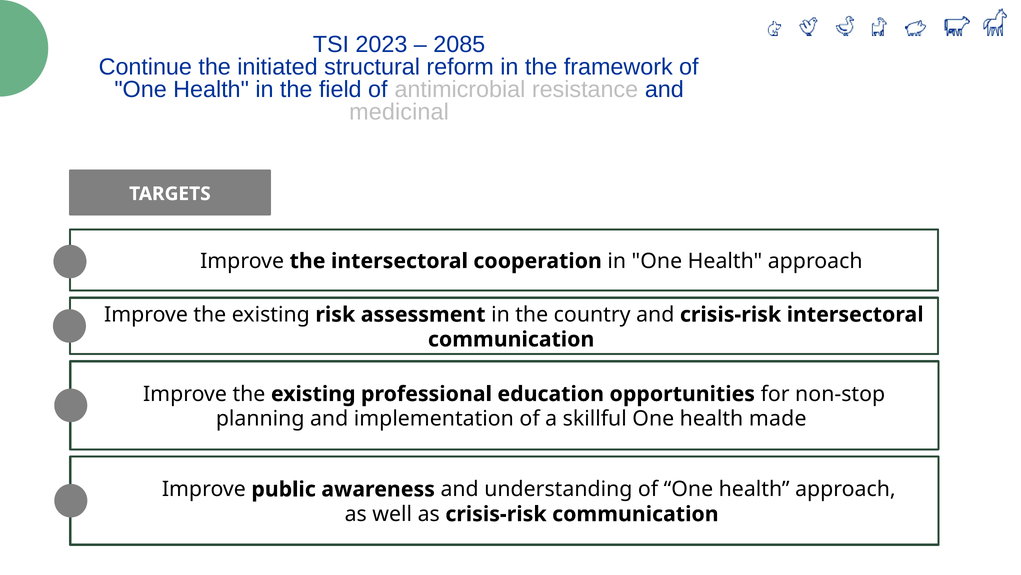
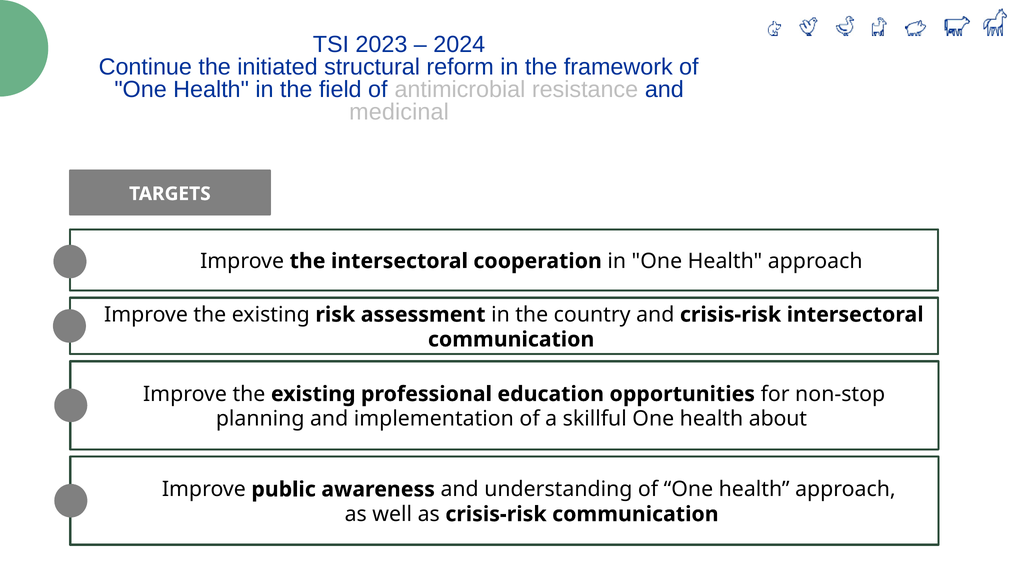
2085: 2085 -> 2024 (459, 45)
made: made -> about (778, 419)
